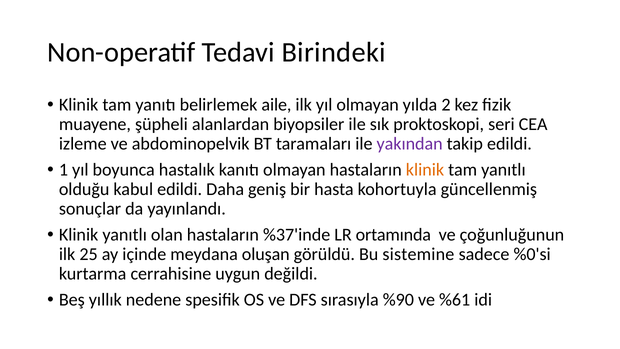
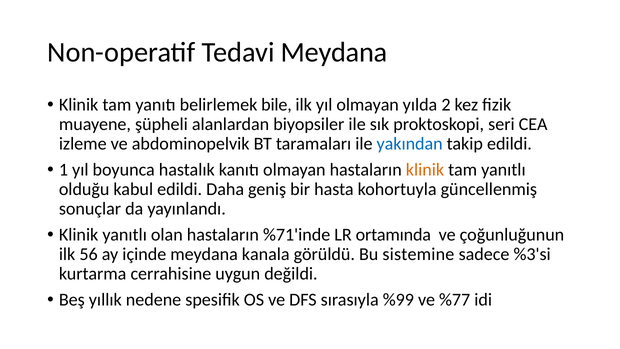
Tedavi Birindeki: Birindeki -> Meydana (334, 52)
aile: aile -> bile (276, 105)
yakından colour: purple -> blue (410, 144)
%37'inde: %37'inde -> %71'inde (297, 235)
25: 25 -> 56 (89, 254)
oluşan: oluşan -> kanala (266, 254)
%0'si: %0'si -> %3'si (532, 254)
%90: %90 -> %99 (398, 300)
%61: %61 -> %77 (455, 300)
